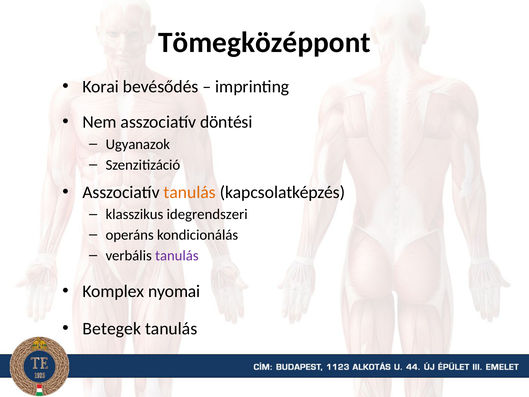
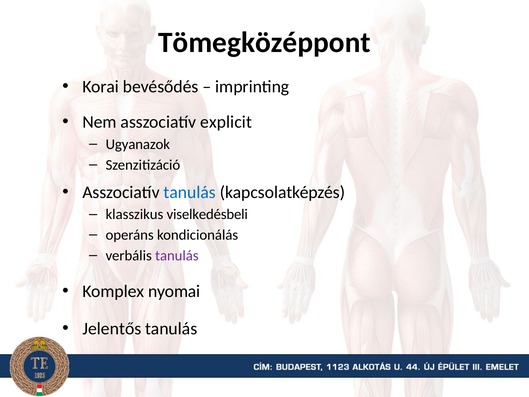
döntési: döntési -> explicit (226, 122)
tanulás colour: orange -> blue (190, 192)
idegrendszeri: idegrendszeri -> viselkedésbeli (207, 214)
Betegek: Betegek -> Jelentős (112, 329)
